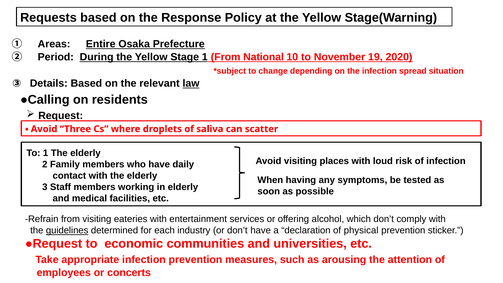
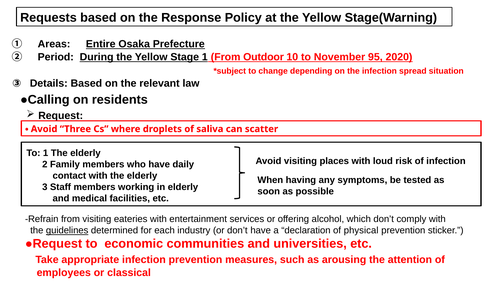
National: National -> Outdoor (264, 57)
19: 19 -> 95 (375, 57)
law underline: present -> none (191, 83)
concerts: concerts -> classical (129, 273)
